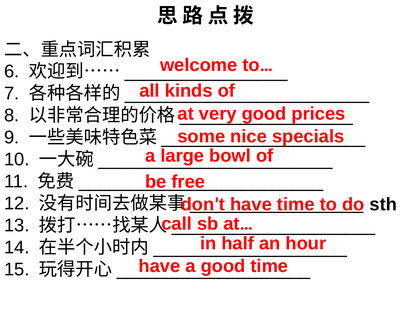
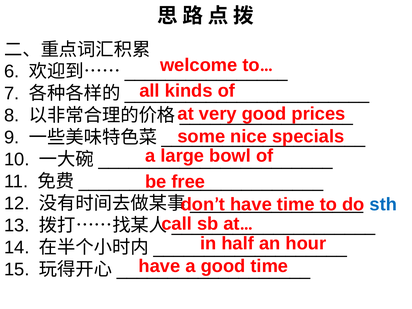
sth colour: black -> blue (383, 204)
